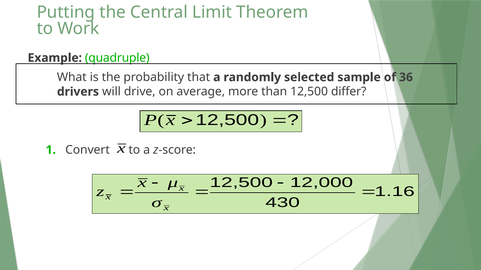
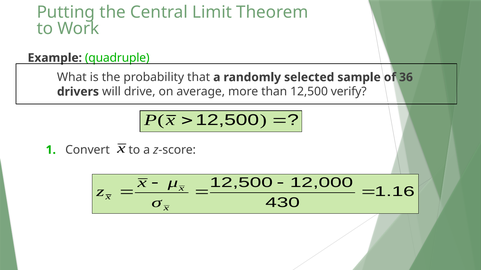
differ: differ -> verify (349, 92)
